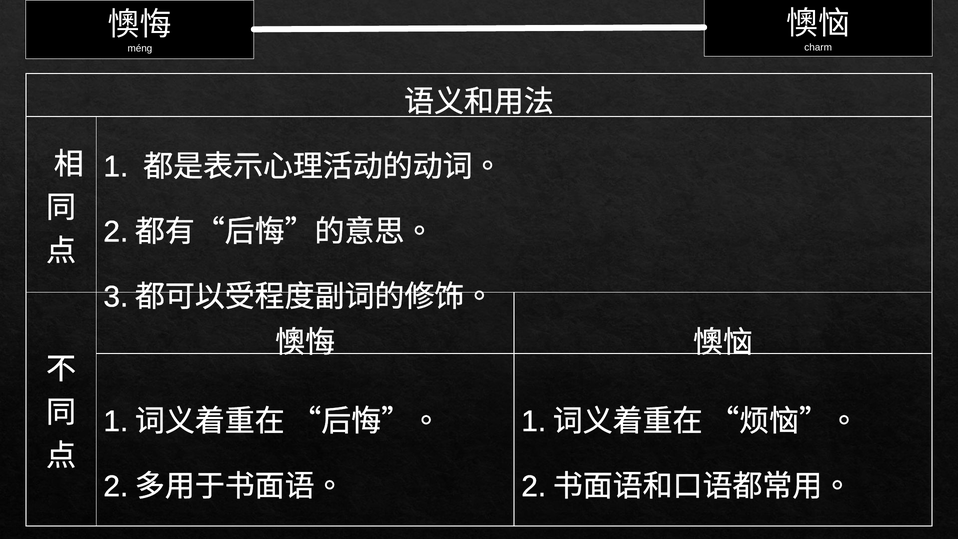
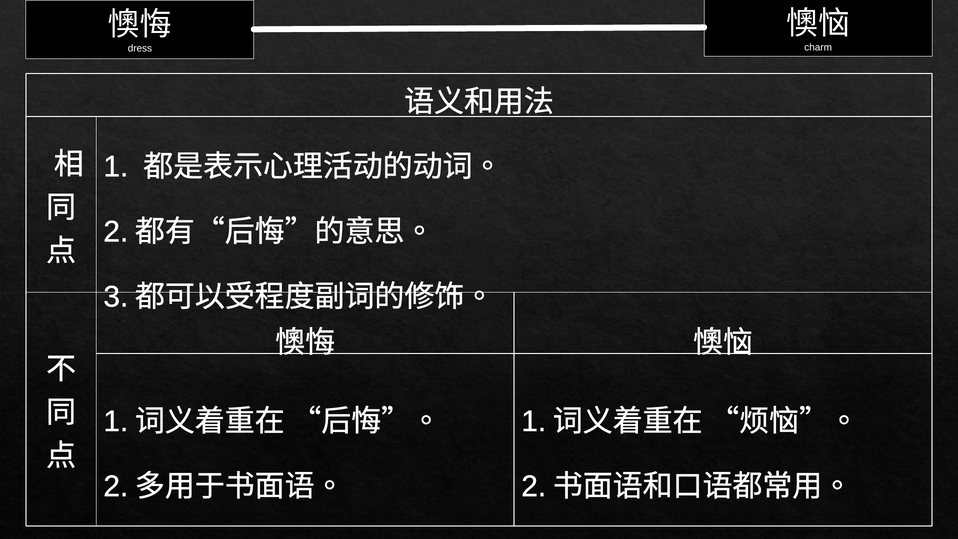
méng: méng -> dress (140, 49)
